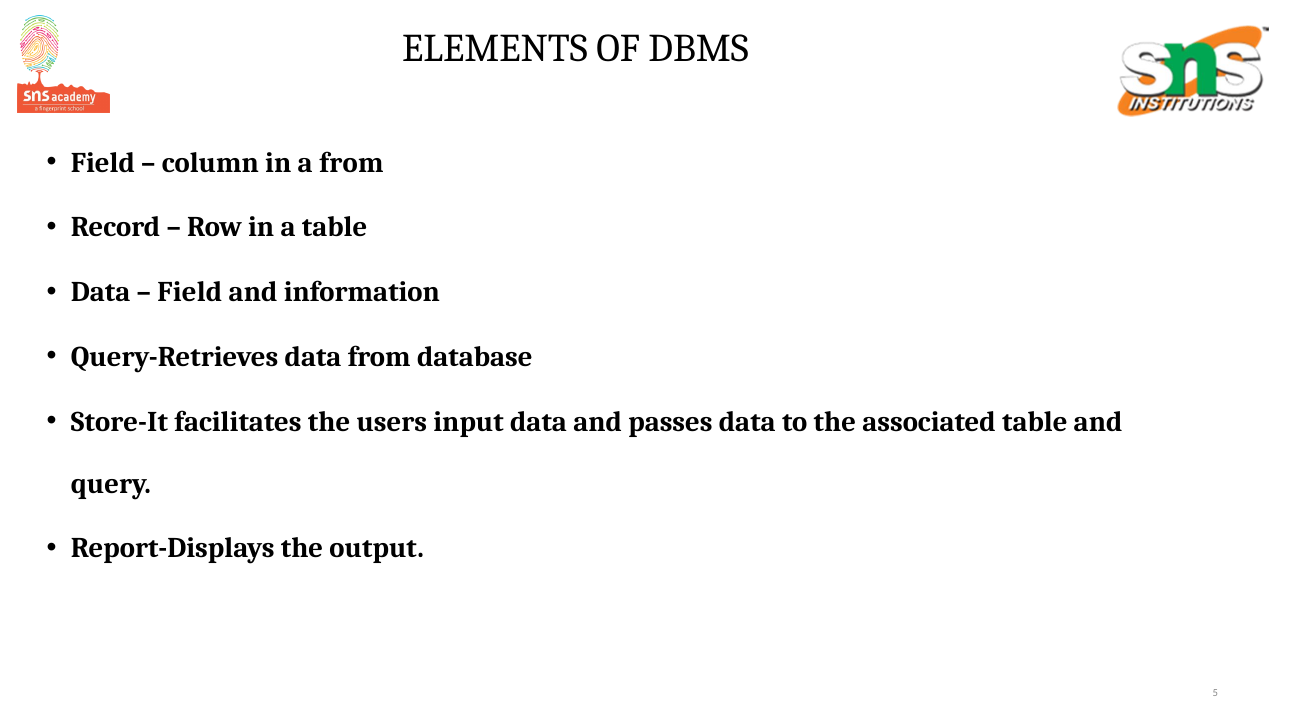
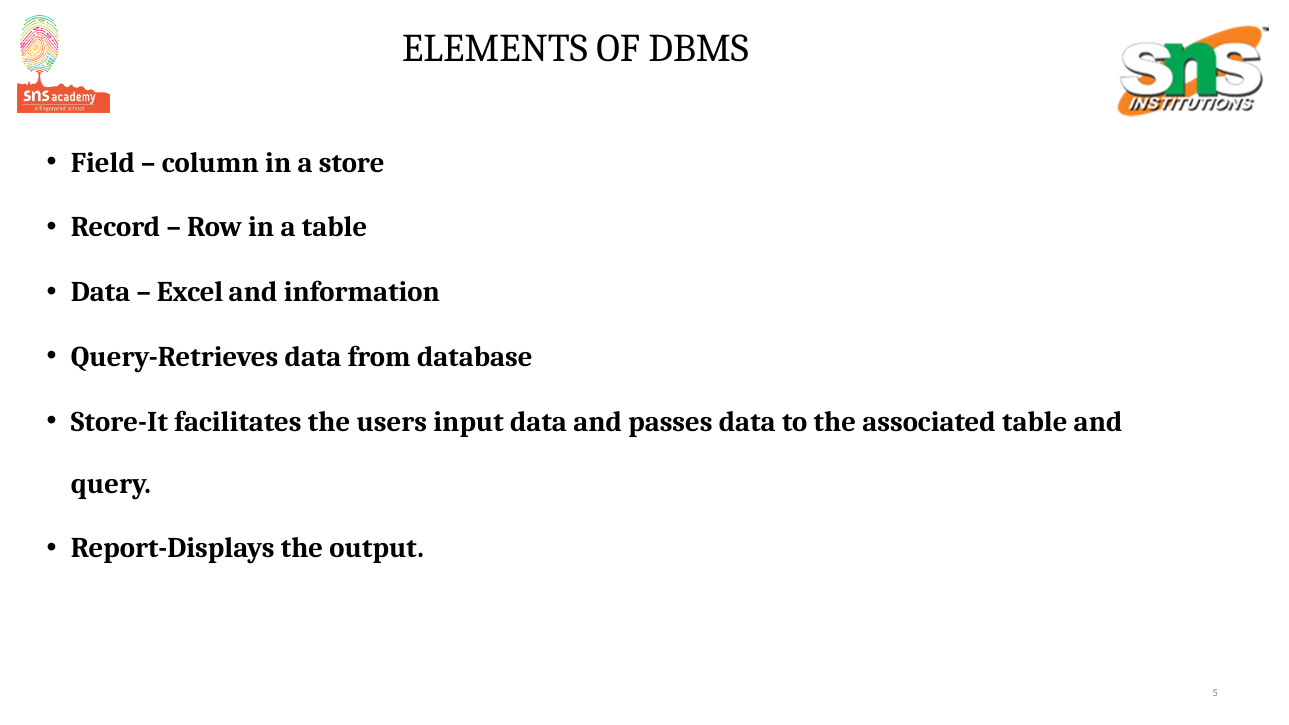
a from: from -> store (352, 163)
Field: Field -> Excel (190, 292)
